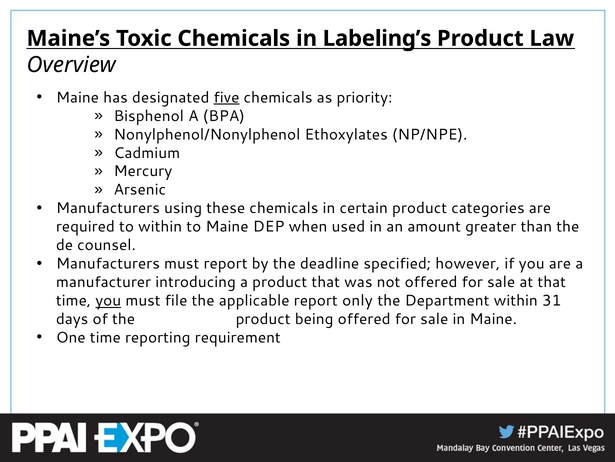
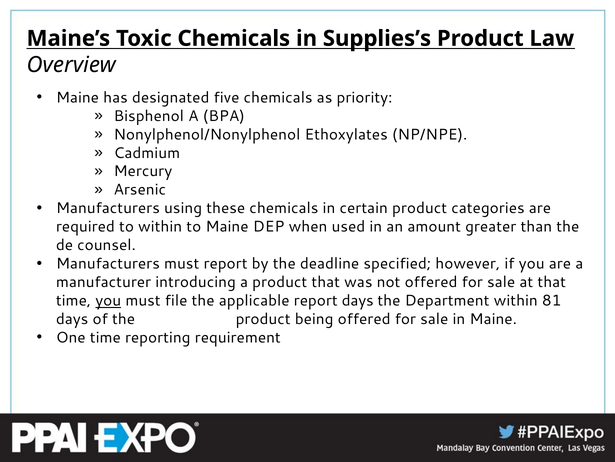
Labeling’s: Labeling’s -> Supplies’s (377, 38)
five underline: present -> none (227, 97)
report only: only -> days (358, 300)
31: 31 -> 81 (552, 300)
